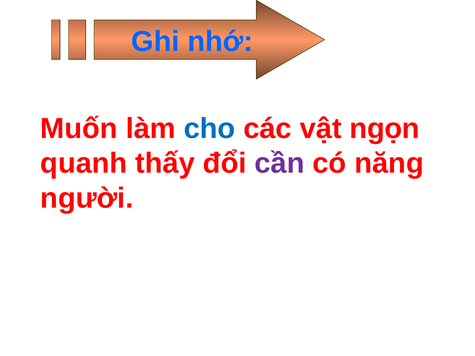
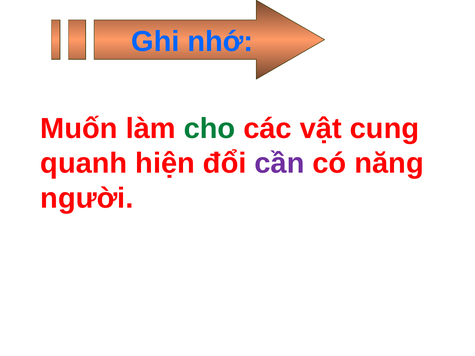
cho colour: blue -> green (209, 129)
ngọn: ngọn -> cung (384, 129)
thấy: thấy -> hiện (165, 163)
